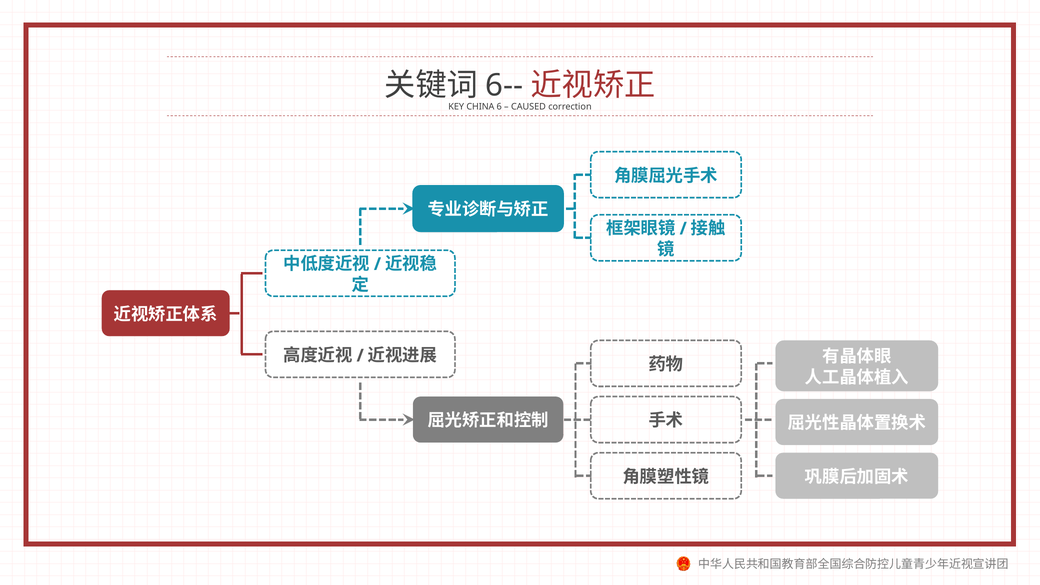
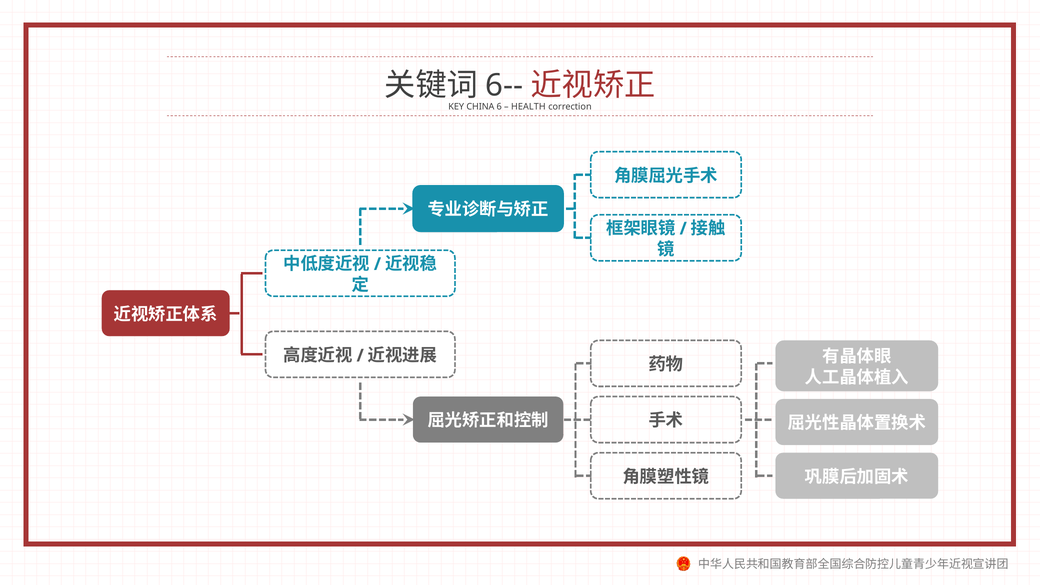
CAUSED: CAUSED -> HEALTH (528, 107)
